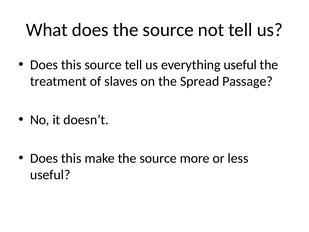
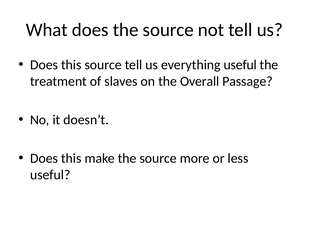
Spread: Spread -> Overall (200, 81)
